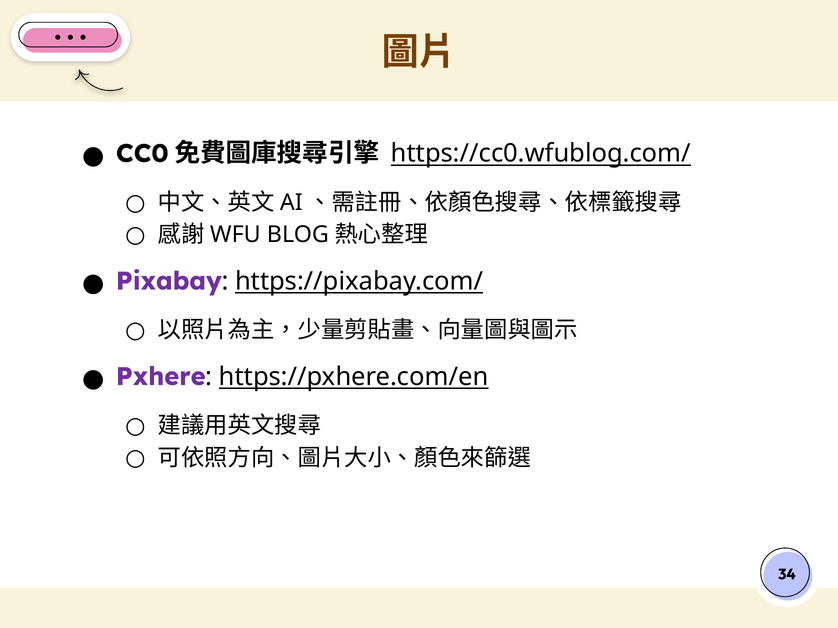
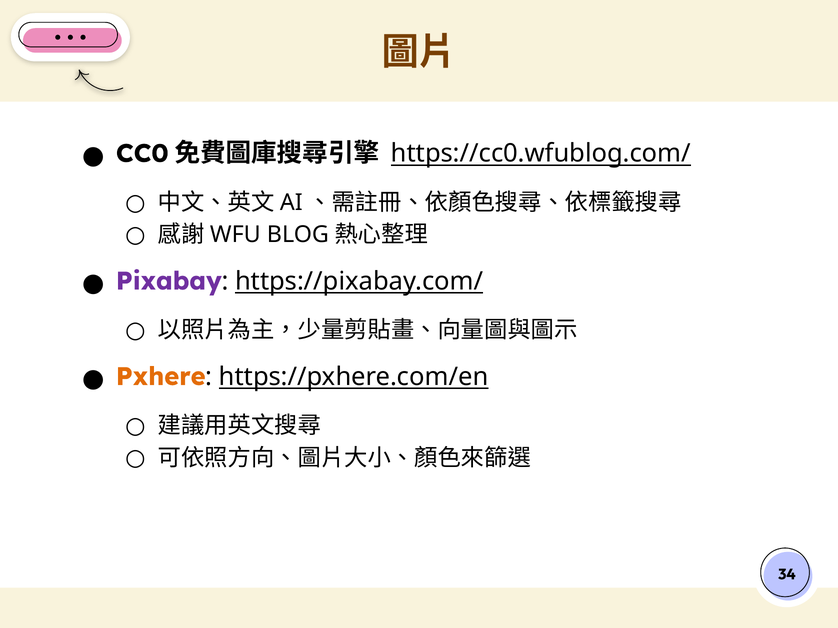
Pxhere colour: purple -> orange (161, 377)
